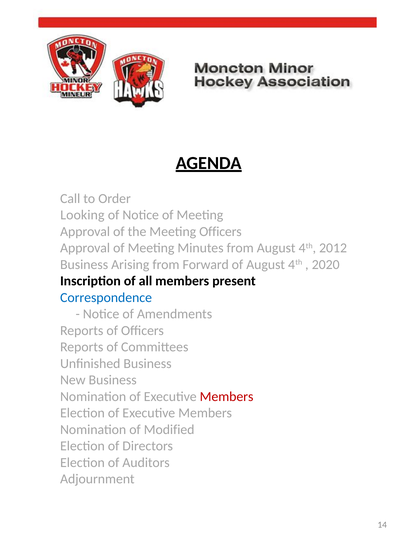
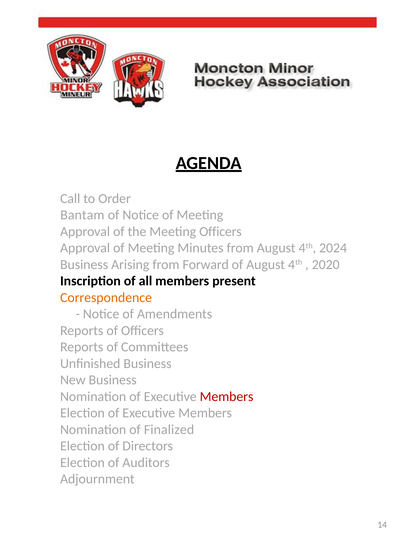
Looking: Looking -> Bantam (82, 215)
2012: 2012 -> 2024 (333, 248)
Correspondence colour: blue -> orange (106, 298)
Modified: Modified -> Finalized (169, 430)
